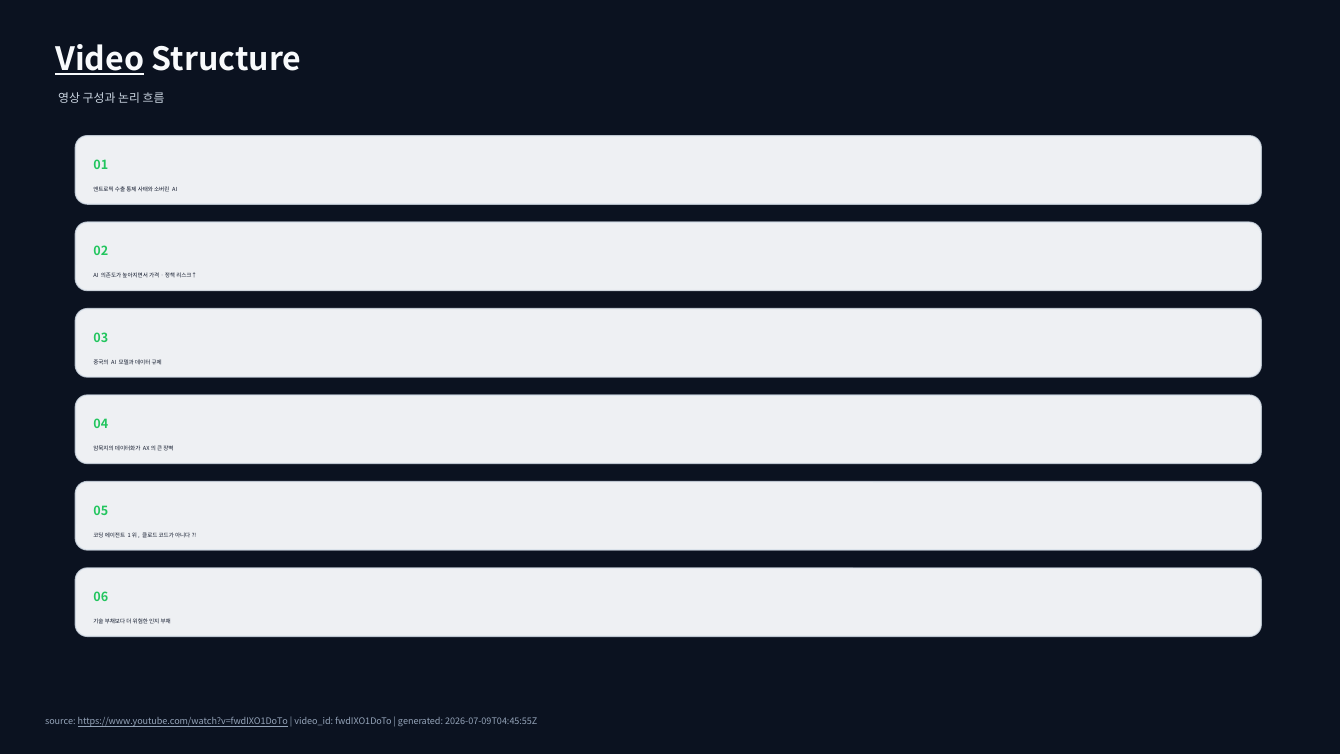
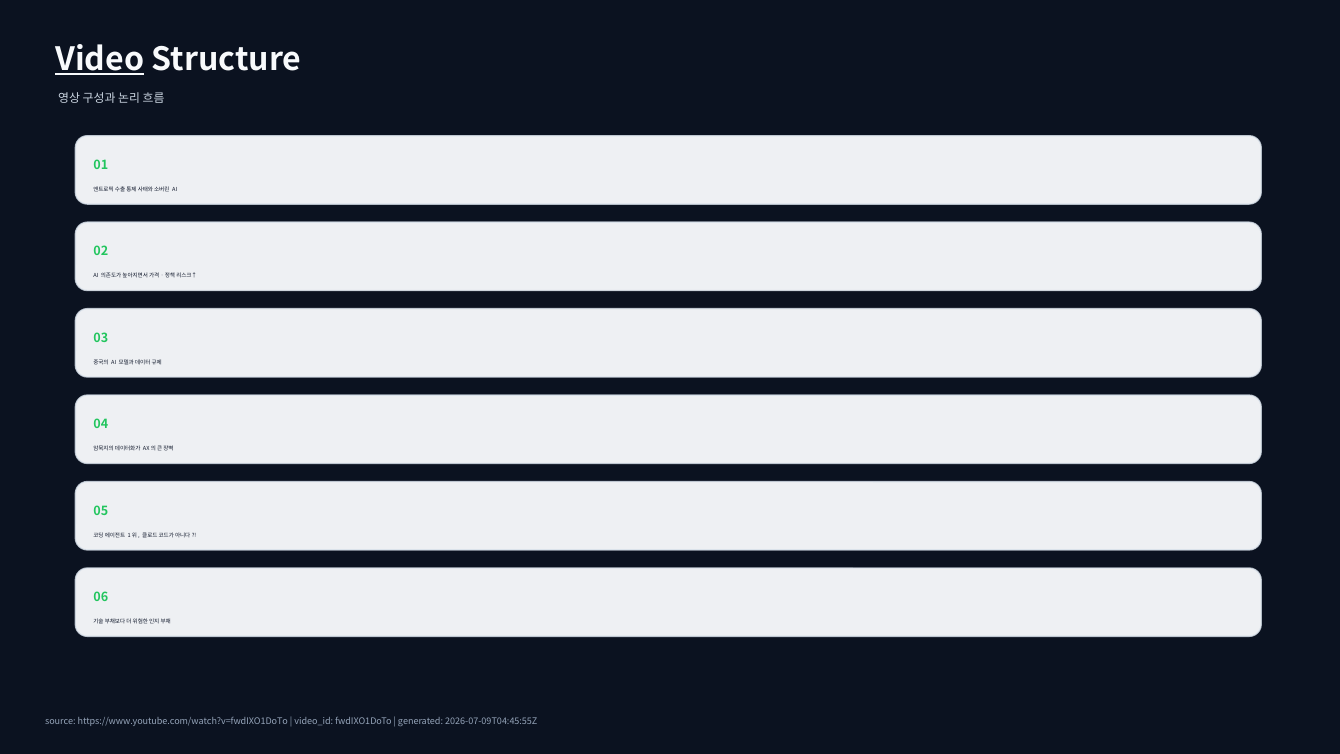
https://www.youtube.com/watch?v=fwdIXO1DoTo underline: present -> none (183, 722)
